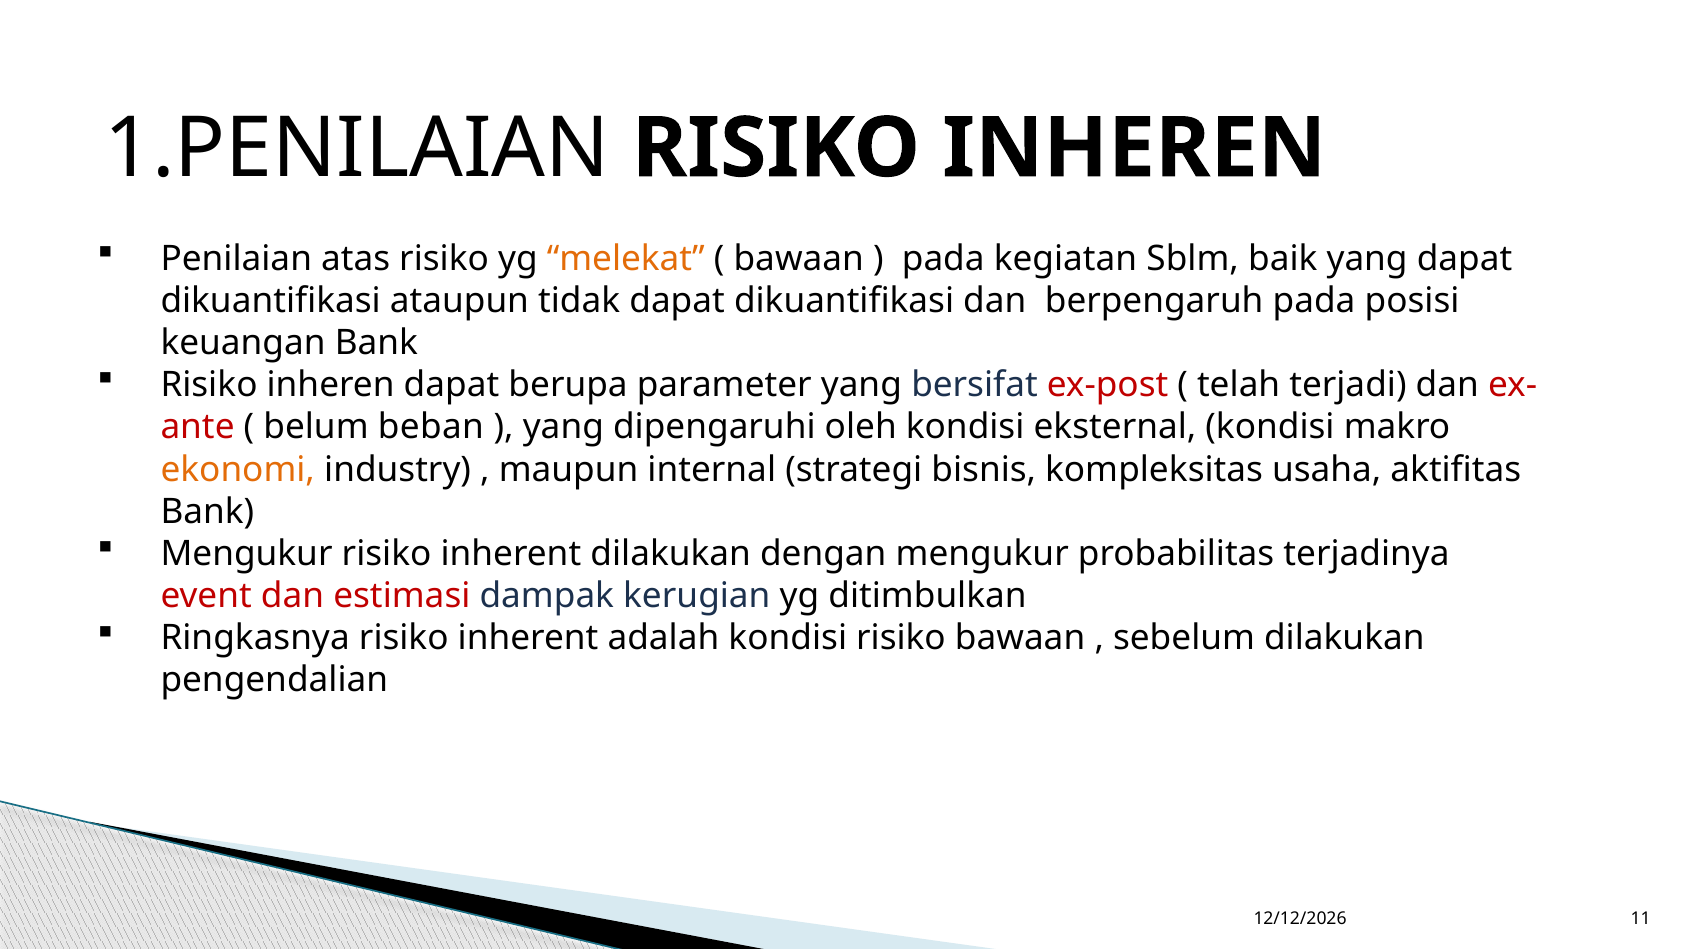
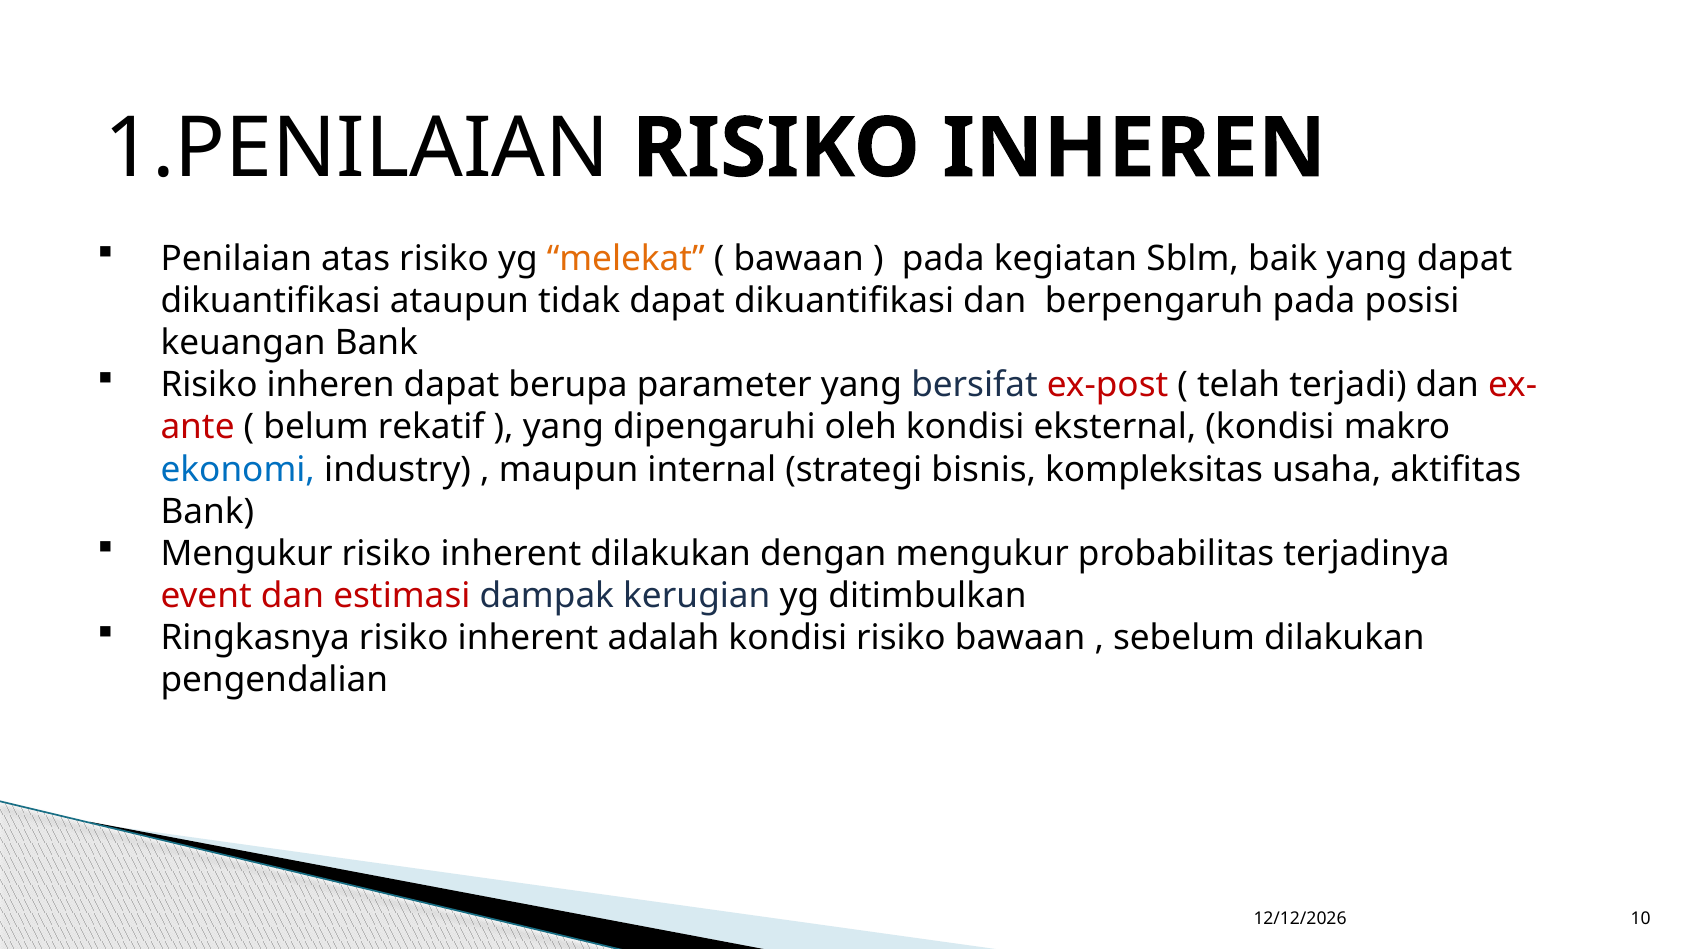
beban: beban -> rekatif (431, 427)
ekonomi colour: orange -> blue (238, 469)
11: 11 -> 10 (1641, 919)
